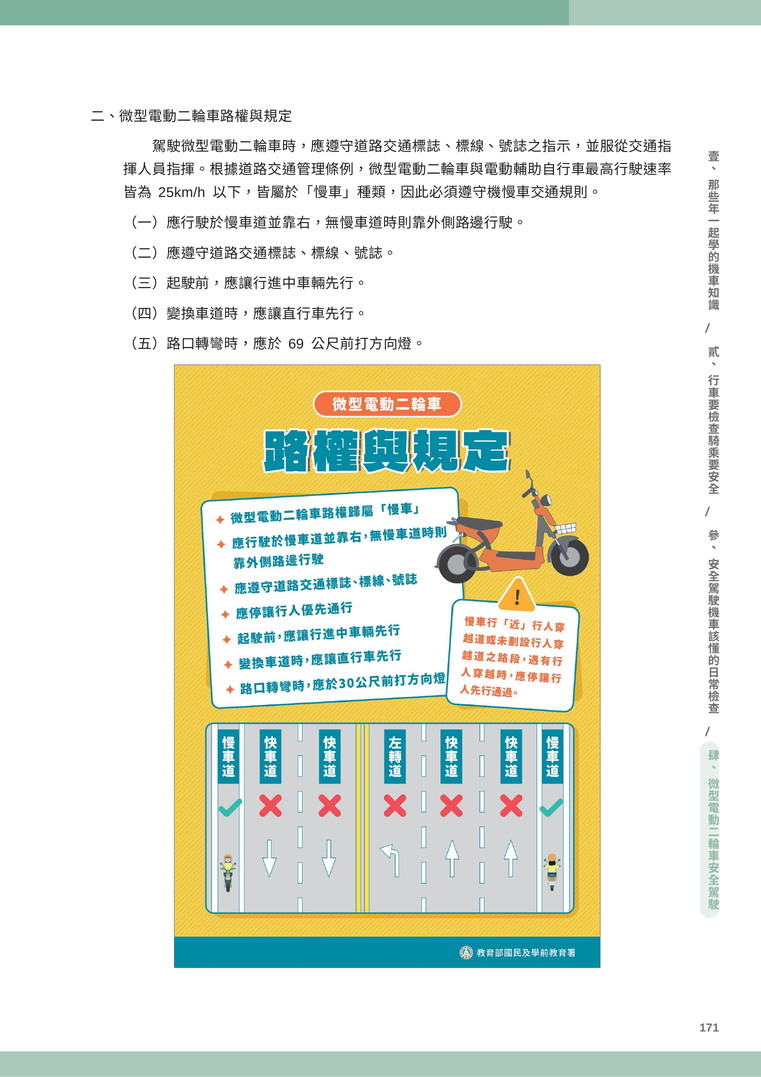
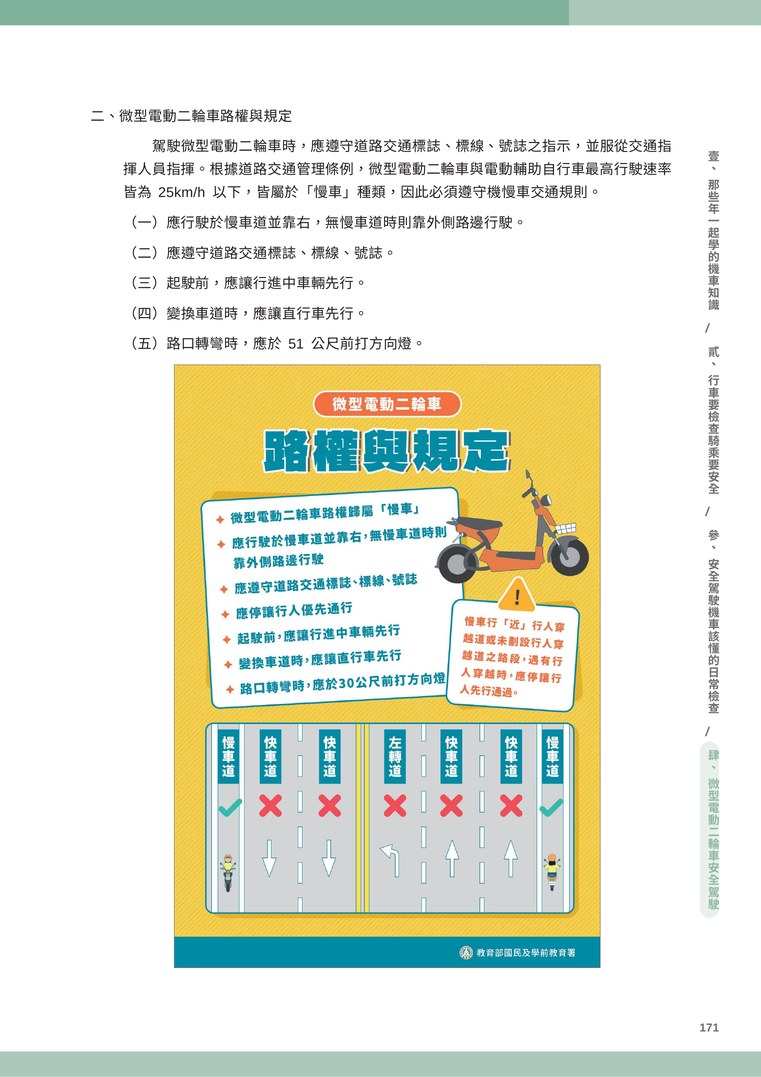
69: 69 -> 51 (296, 344)
